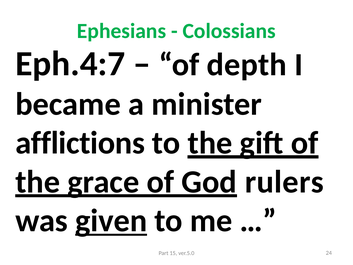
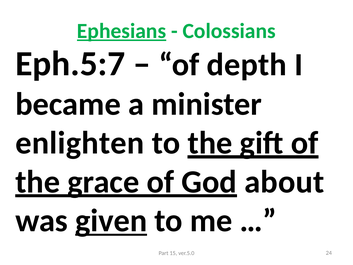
Ephesians underline: none -> present (122, 31)
Eph.4:7: Eph.4:7 -> Eph.5:7 (70, 64)
afflictions: afflictions -> enlighten (80, 143)
rulers: rulers -> about (284, 182)
